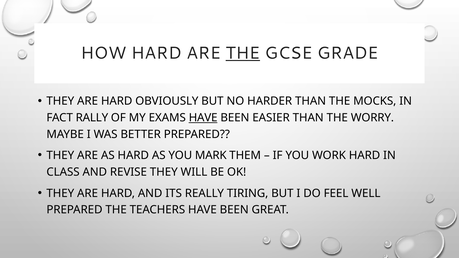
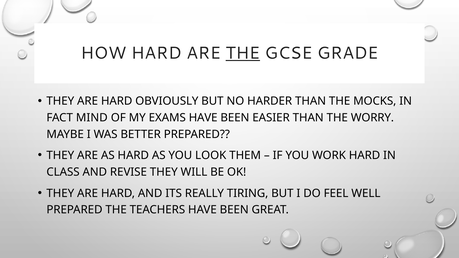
RALLY: RALLY -> MIND (92, 118)
HAVE underline: present -> none (203, 118)
MARK: MARK -> LOOK (211, 156)
